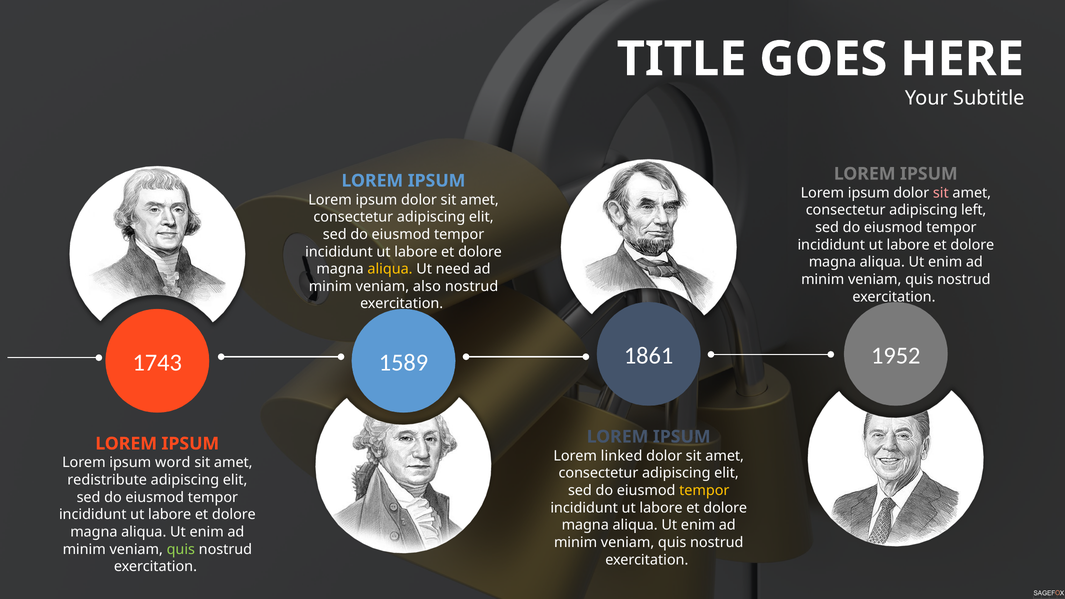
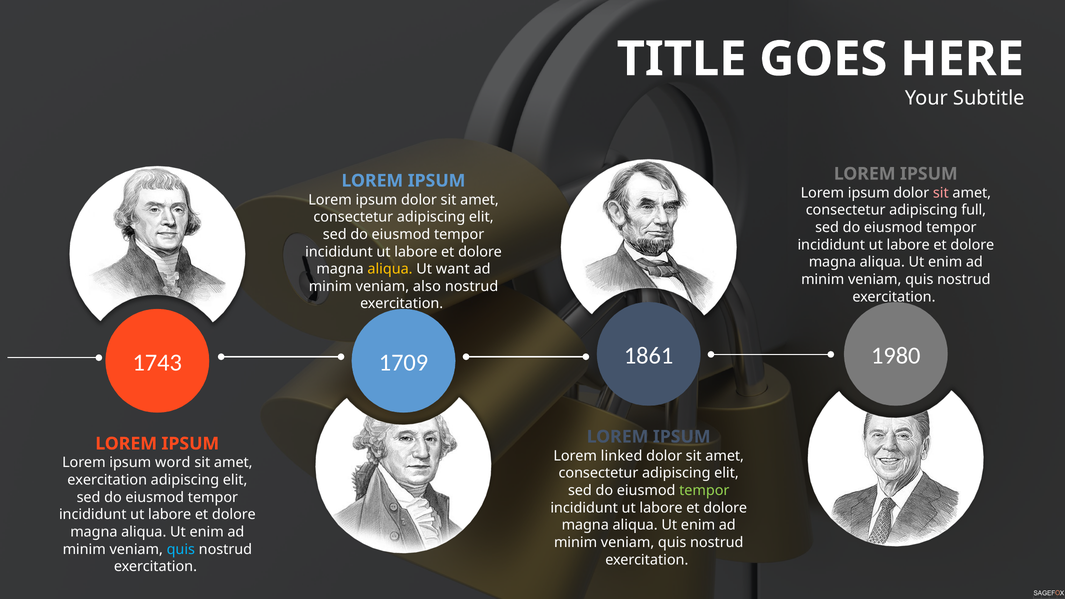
left: left -> full (974, 210)
need: need -> want (453, 269)
1952: 1952 -> 1980 (896, 356)
1589: 1589 -> 1709 (403, 363)
redistribute: redistribute -> exercitation (107, 480)
tempor colour: yellow -> light green (704, 490)
quis colour: light green -> light blue (181, 549)
